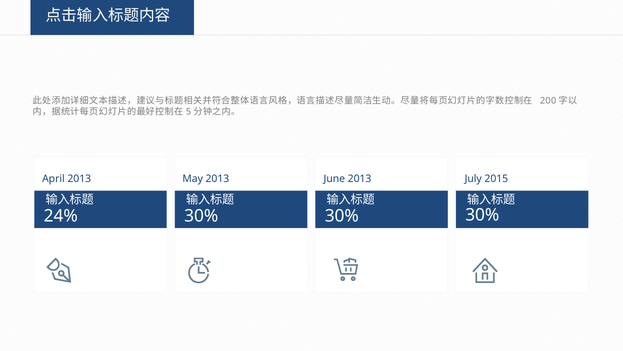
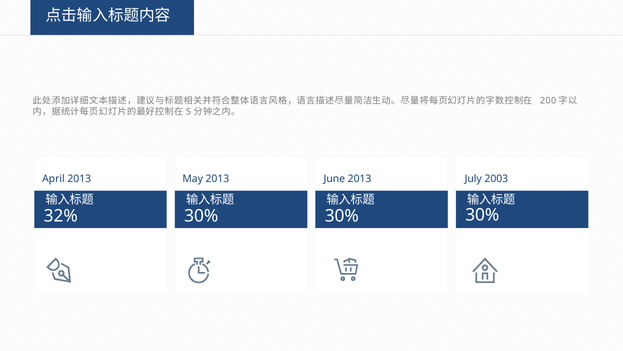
2015: 2015 -> 2003 (496, 179)
24%: 24% -> 32% (61, 215)
